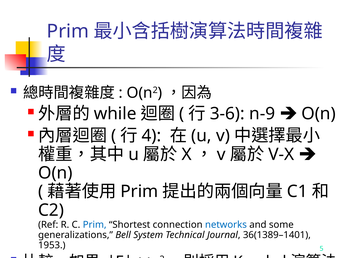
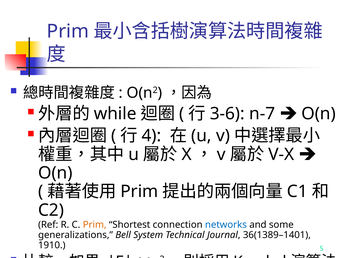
n-9: n-9 -> n-7 (262, 114)
Prim colour: blue -> orange (95, 225)
1953: 1953 -> 1910 (52, 245)
